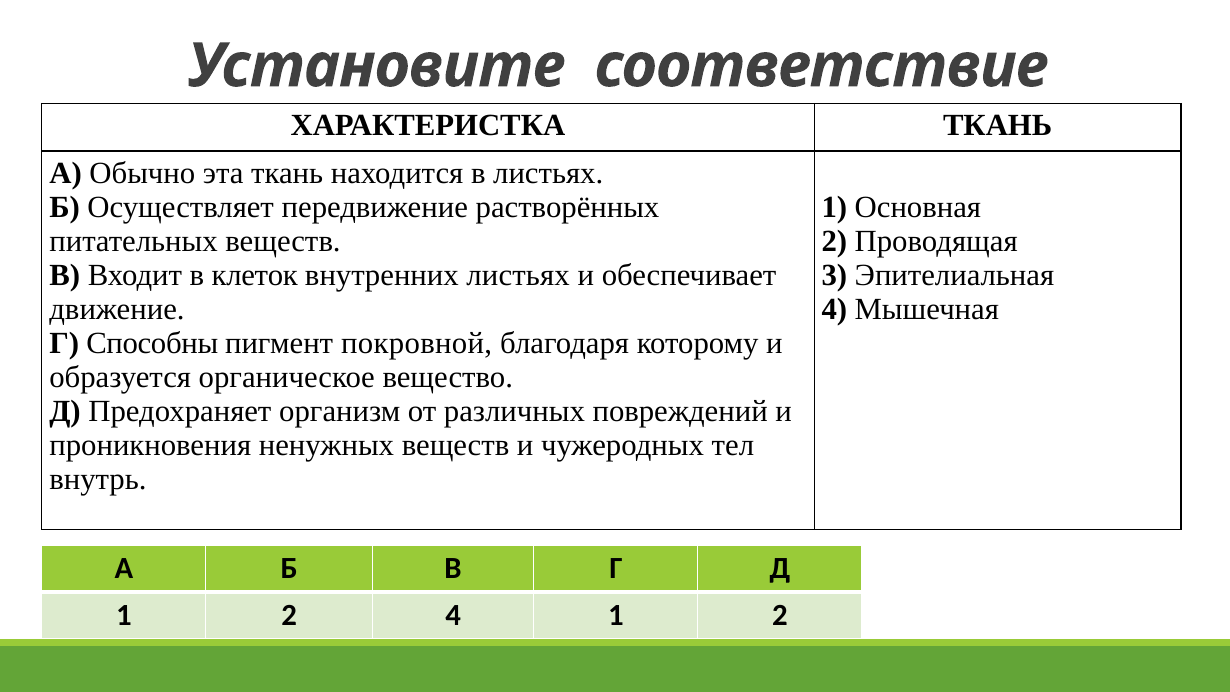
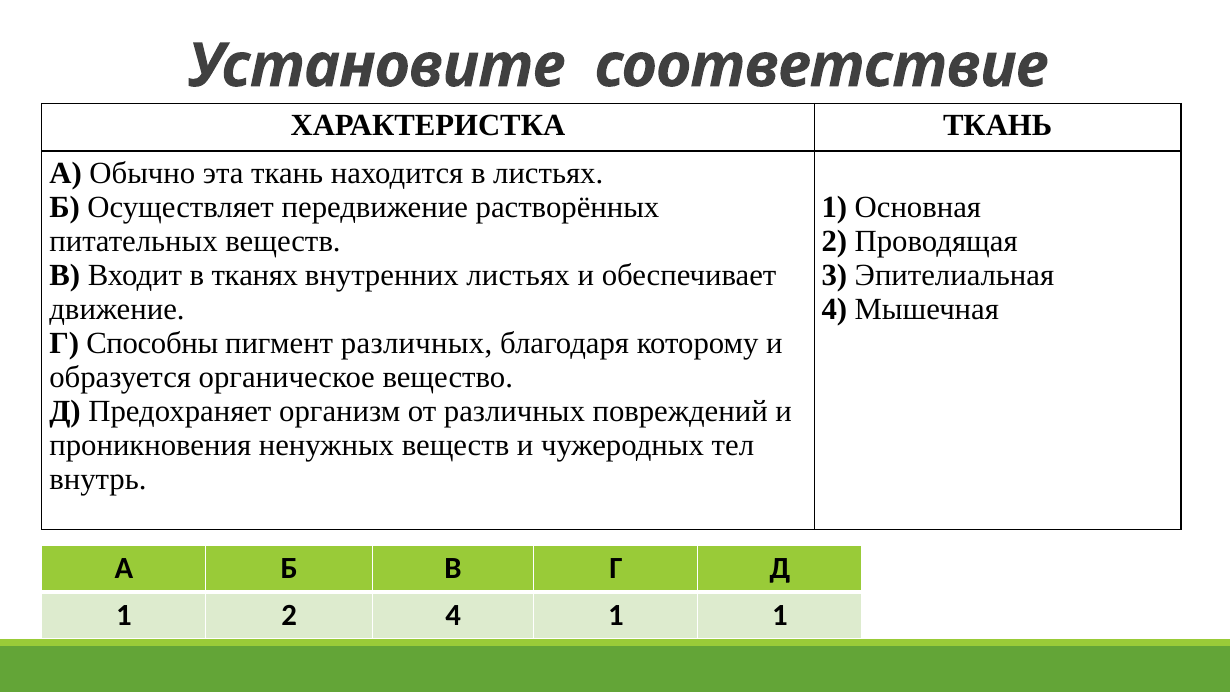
клеток: клеток -> тканях (255, 275)
пигмент покровной: покровной -> различных (417, 343)
4 1 2: 2 -> 1 (780, 615)
